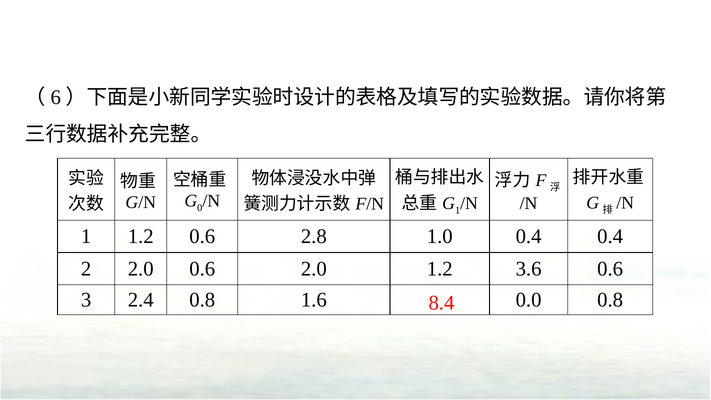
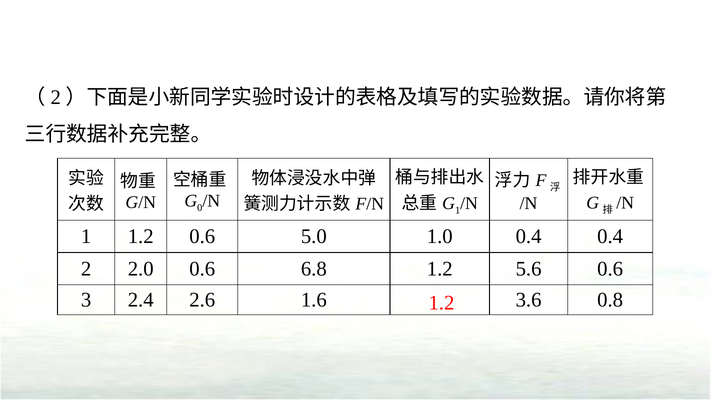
6: 6 -> 2 (56, 97)
2.8: 2.8 -> 5.0 (314, 237)
0.6 2.0: 2.0 -> 6.8 (314, 269)
3.6: 3.6 -> 5.6 (529, 269)
2.4 0.8: 0.8 -> 2.6 (202, 300)
0.0: 0.0 -> 3.6 (529, 300)
8.4: 8.4 -> 1.2 (441, 303)
